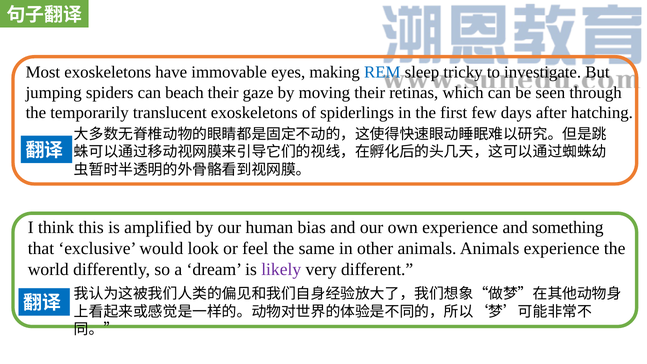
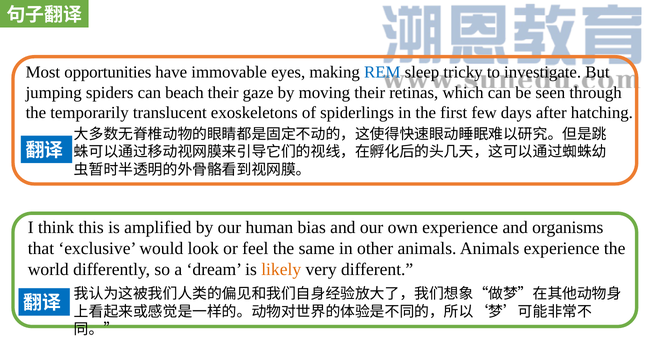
Most exoskeletons: exoskeletons -> opportunities (108, 72)
something: something -> organisms (568, 227)
likely colour: purple -> orange (281, 269)
